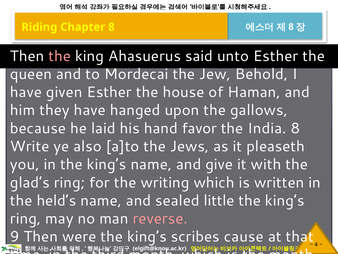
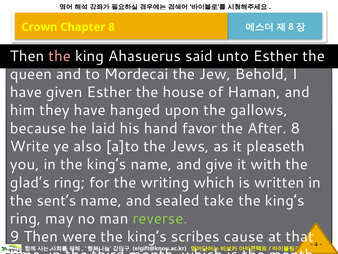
Riding: Riding -> Crown (39, 27)
India: India -> After (267, 128)
held’s: held’s -> sent’s (56, 200)
little: little -> take (219, 200)
reverse colour: pink -> light green (160, 218)
